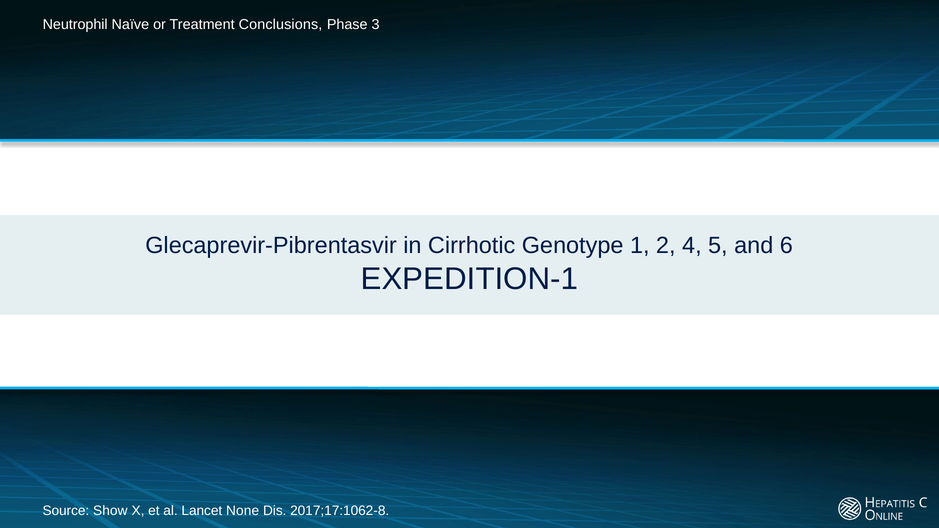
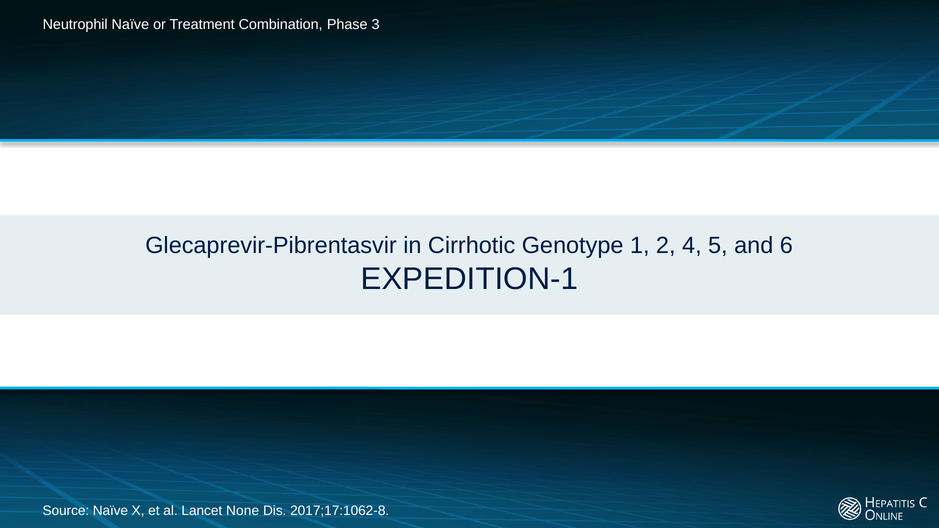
Conclusions: Conclusions -> Combination (281, 24)
Source Show: Show -> Naïve (110, 511)
